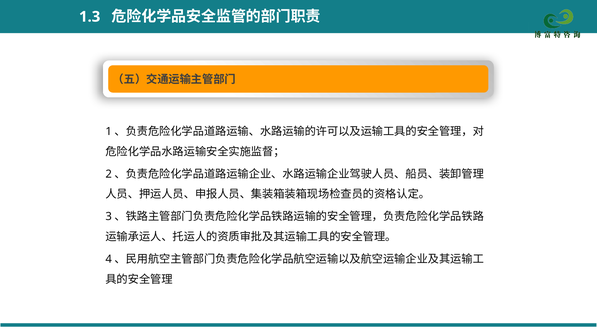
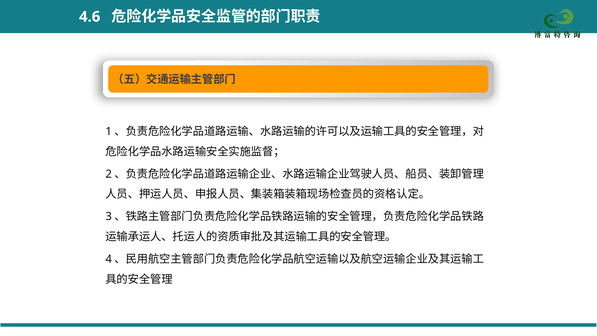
1.3: 1.3 -> 4.6 (90, 17)
